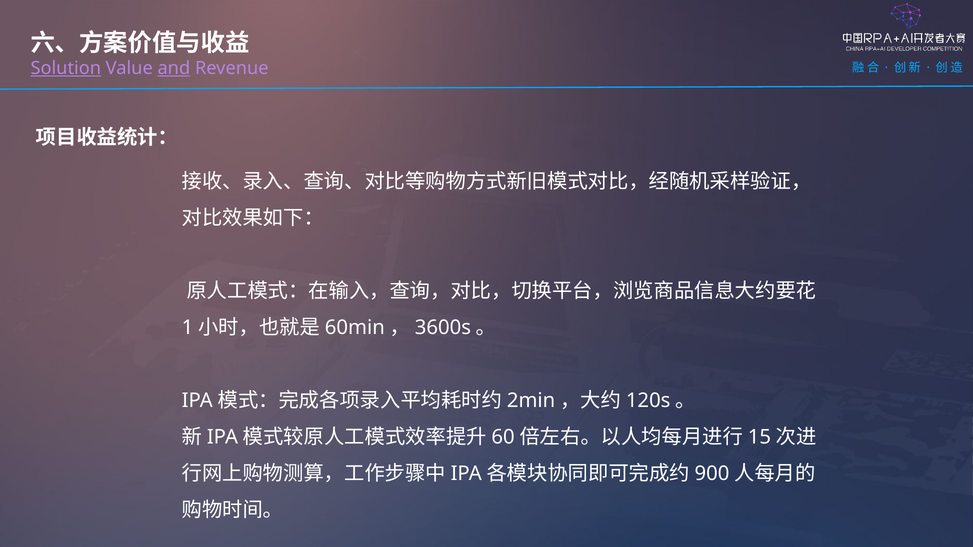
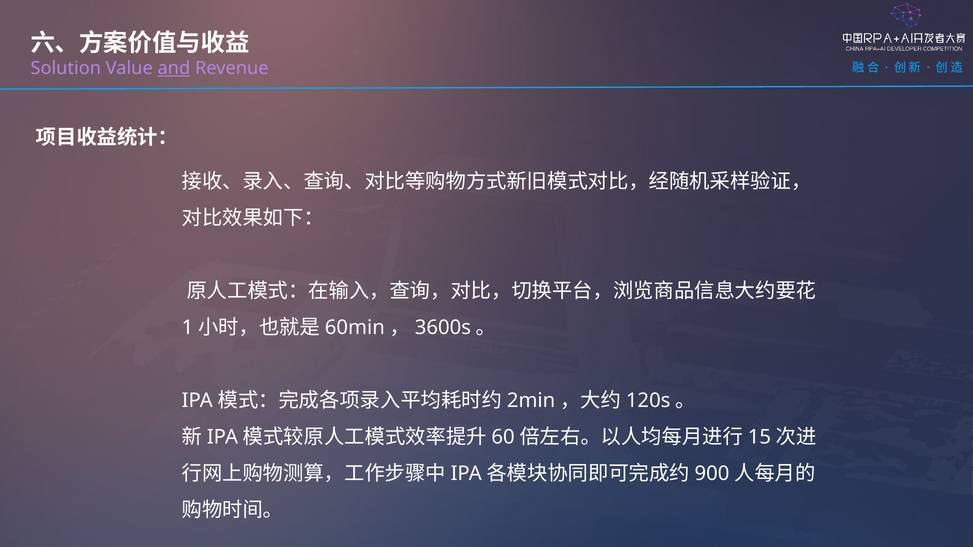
Solution underline: present -> none (66, 68)
